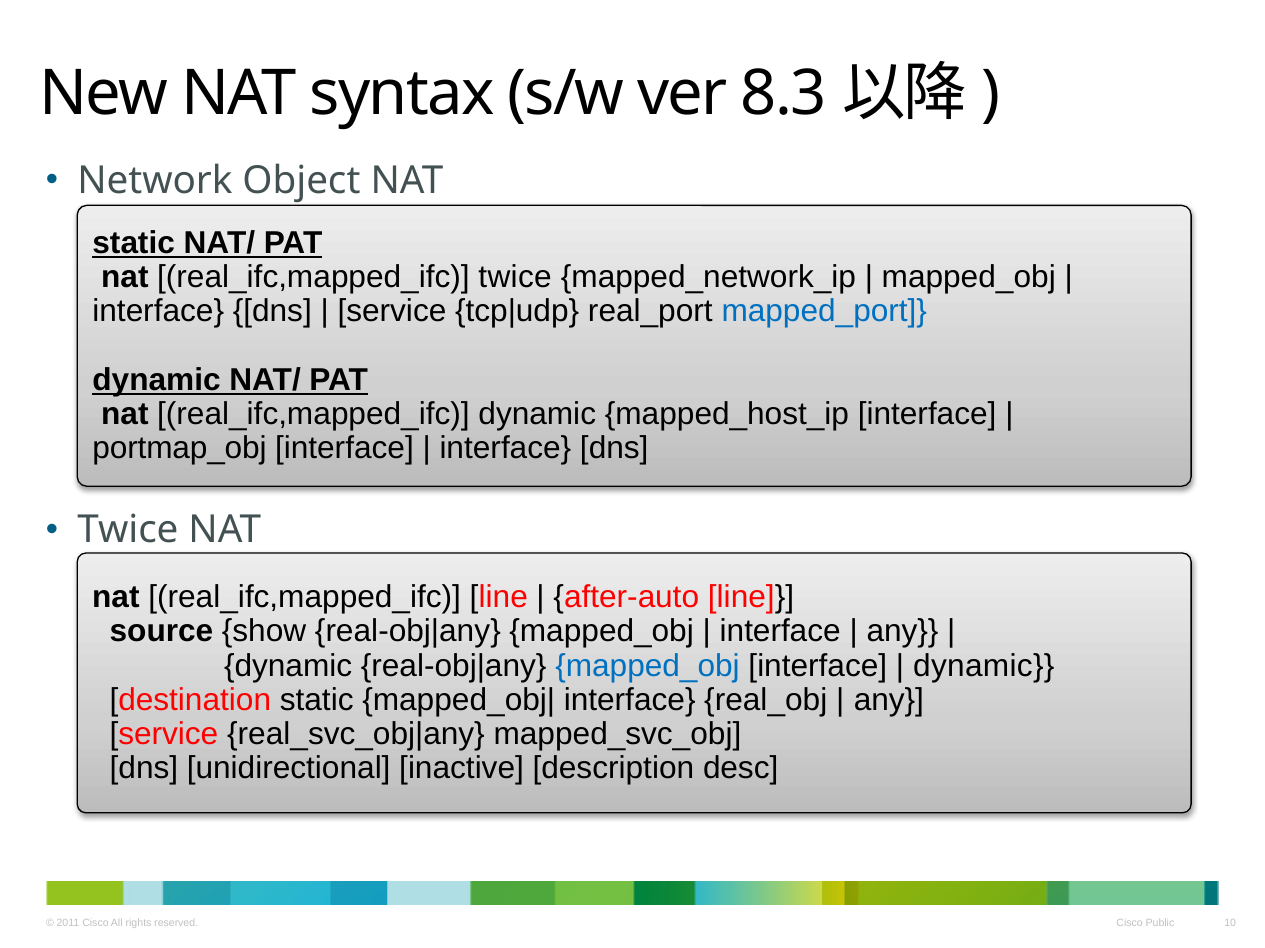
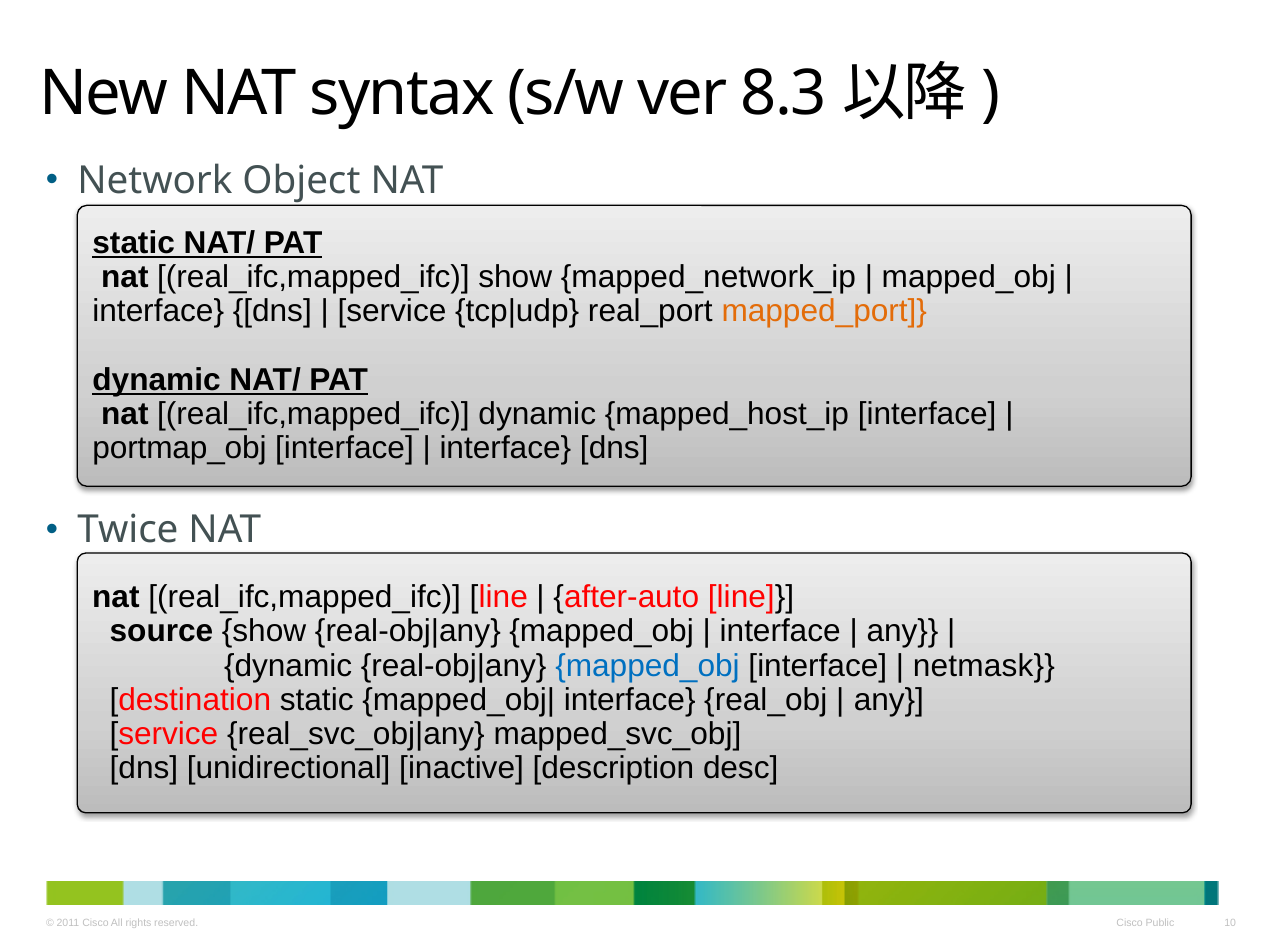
real_ifc,mapped_ifc twice: twice -> show (515, 278)
mapped_port colour: blue -> orange (824, 312)
dynamic: dynamic -> netmask (984, 666)
